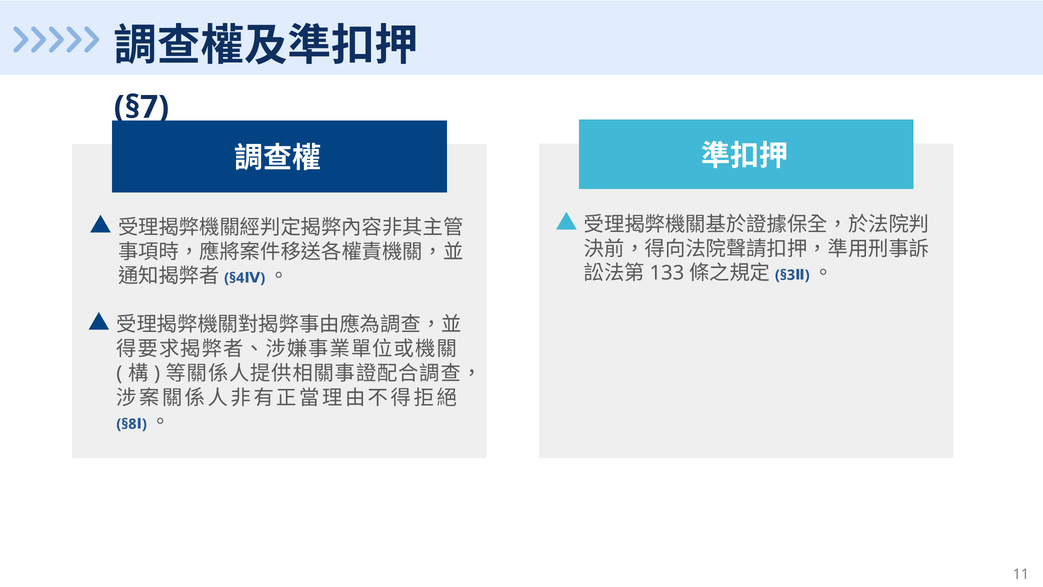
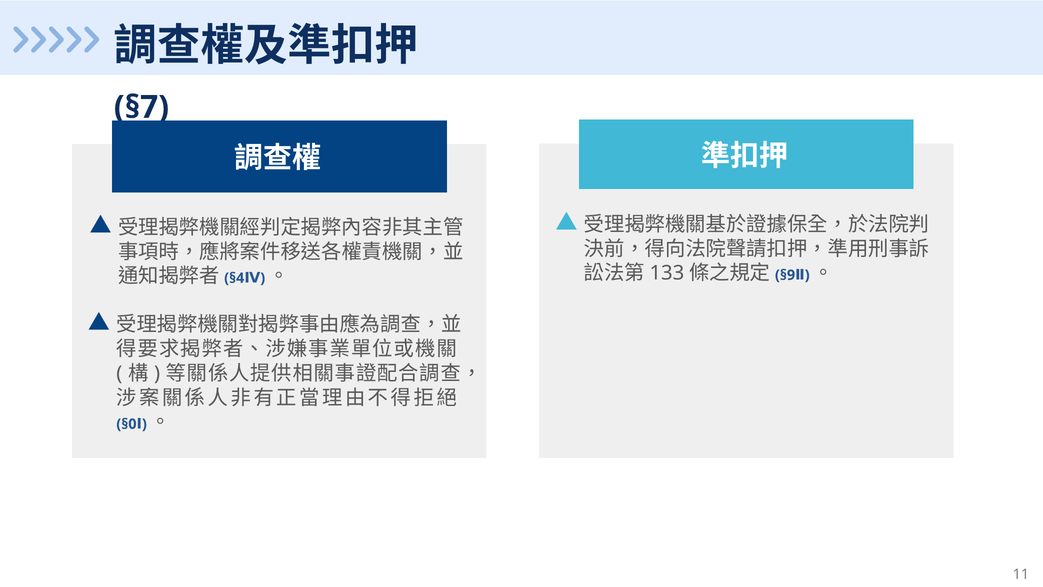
§3: §3 -> §9 (785, 275)
§8: §8 -> §0 (126, 424)
